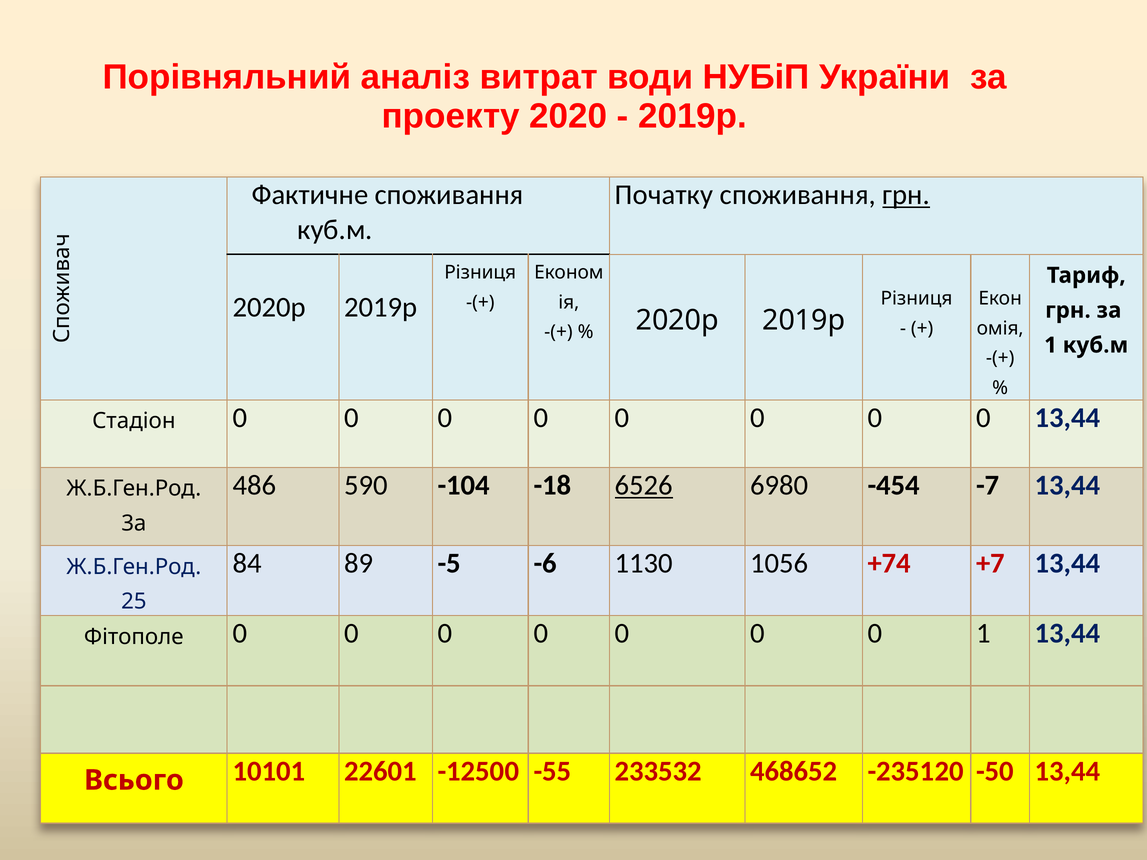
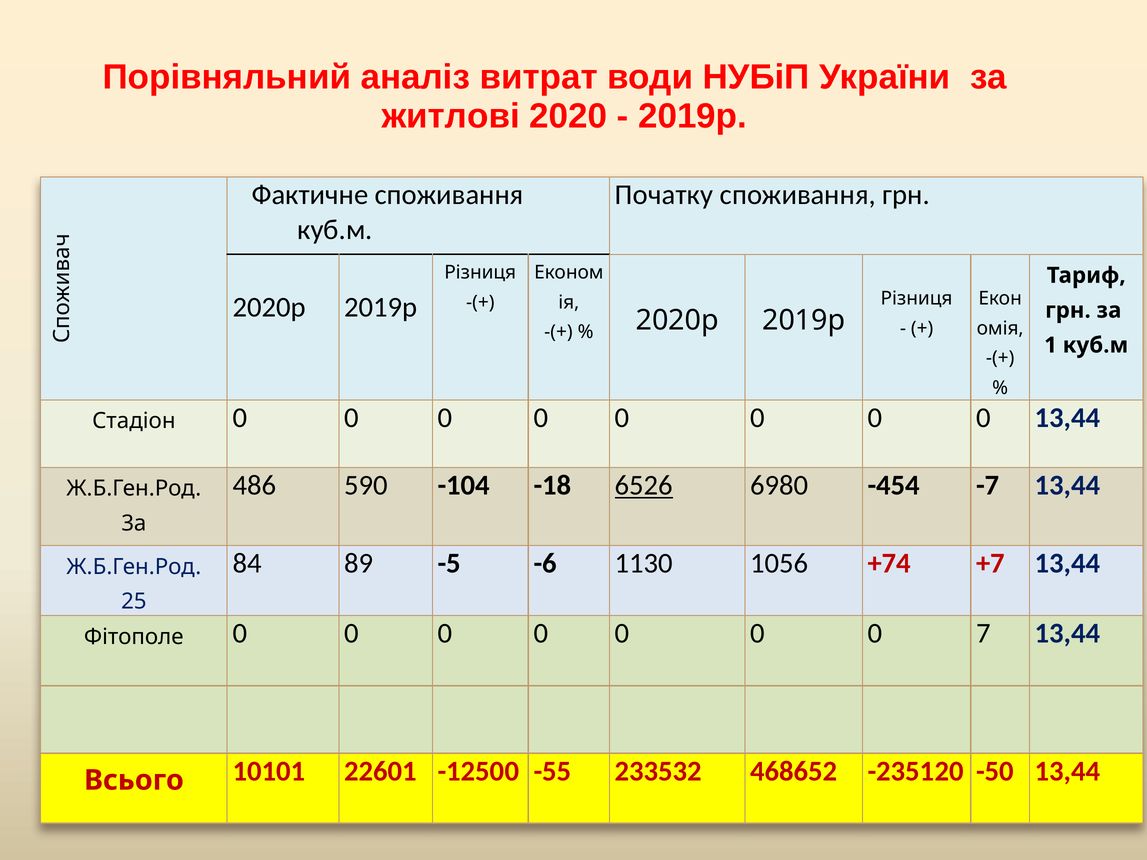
проекту: проекту -> житлові (451, 116)
грн underline: present -> none (906, 195)
0 1: 1 -> 7 (983, 634)
